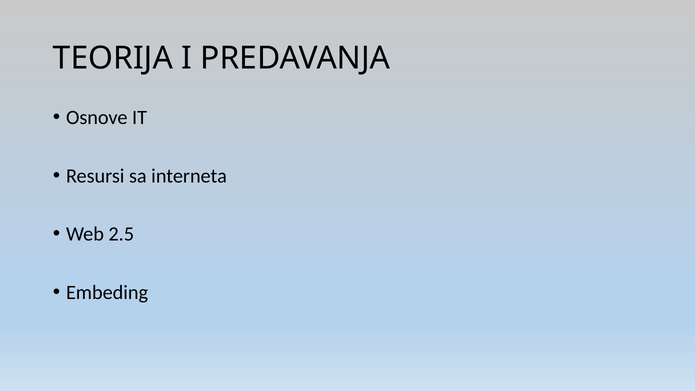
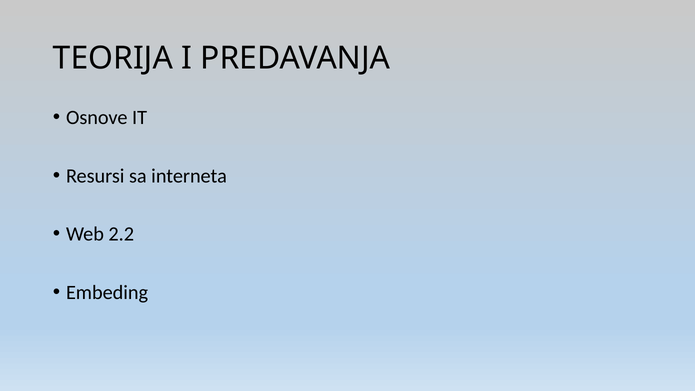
2.5: 2.5 -> 2.2 (121, 234)
